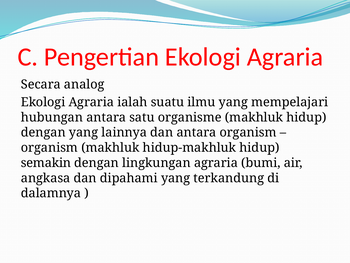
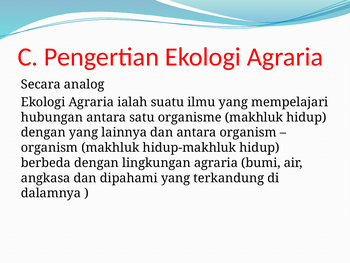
semakin: semakin -> berbeda (46, 163)
